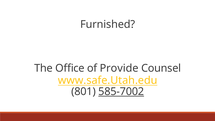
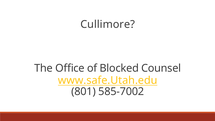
Furnished: Furnished -> Cullimore (108, 24)
Provide: Provide -> Blocked (119, 68)
585-7002 underline: present -> none (121, 92)
